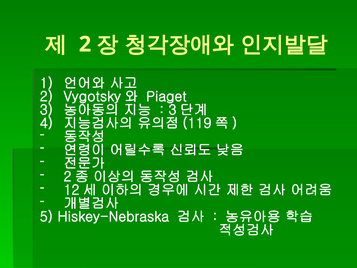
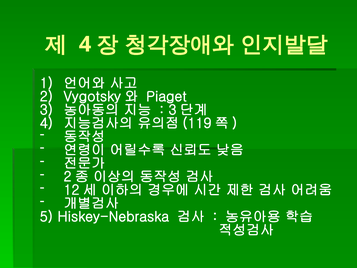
2: 2 -> 4 (85, 44)
